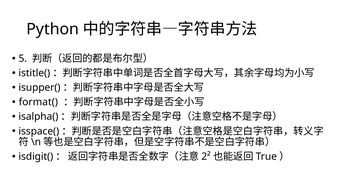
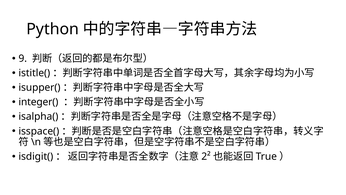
5: 5 -> 9 (23, 58)
format(: format( -> integer( (38, 102)
